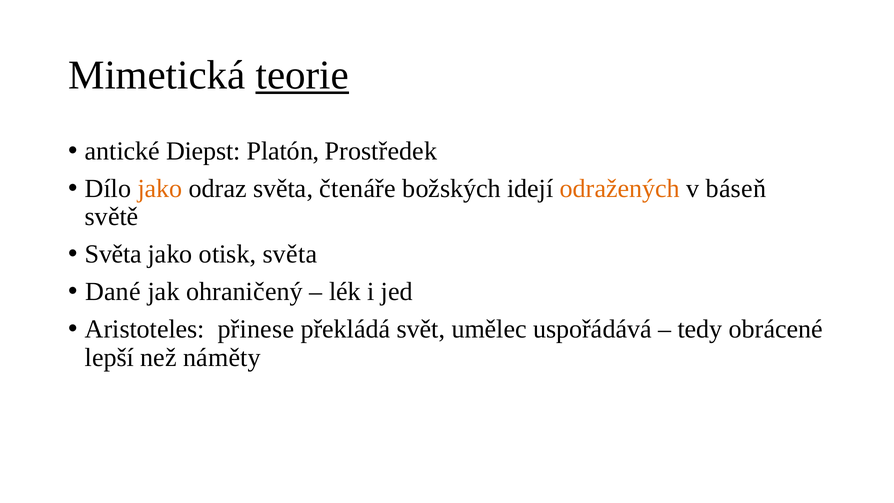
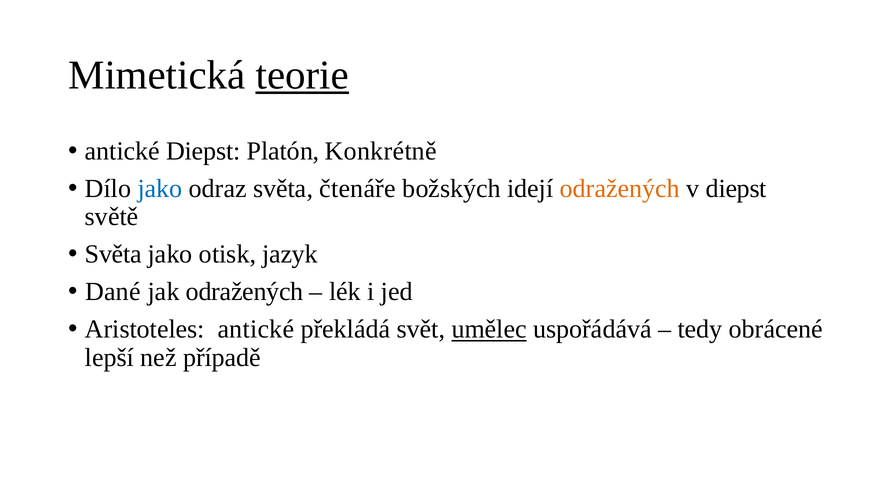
Prostředek: Prostředek -> Konkrétně (381, 151)
jako colour: orange -> blue (160, 189)
v báseň: báseň -> diepst (736, 189)
otisk světa: světa -> jazyk (290, 254)
jak ohraničený: ohraničený -> odražených (245, 292)
Aristoteles přinese: přinese -> antické (256, 329)
umělec underline: none -> present (489, 329)
náměty: náměty -> případě (222, 357)
